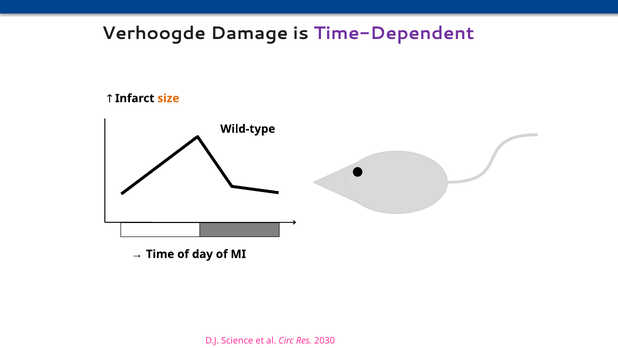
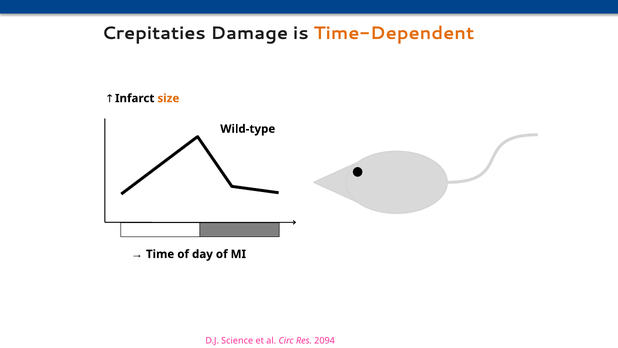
Verhoogde: Verhoogde -> Crepitaties (154, 33)
Time-Dependent colour: purple -> orange (394, 33)
2030: 2030 -> 2094 (325, 341)
